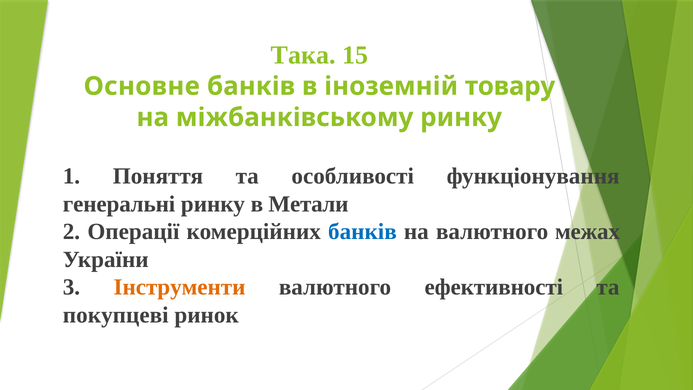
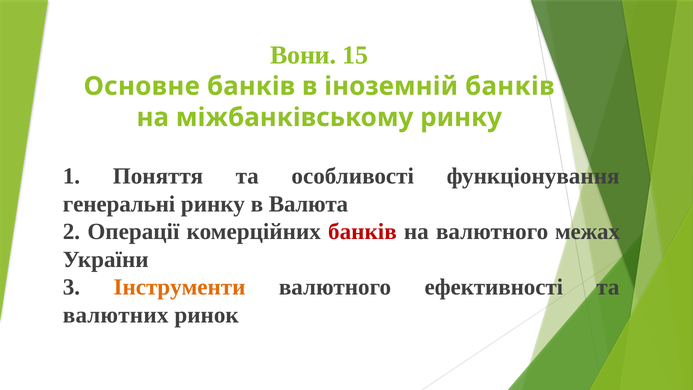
Така: Така -> Вони (303, 55)
іноземній товару: товару -> банків (510, 86)
Метали: Метали -> Валюта (309, 204)
банків colour: blue -> red (362, 232)
покупцеві: покупцеві -> валютних (116, 315)
